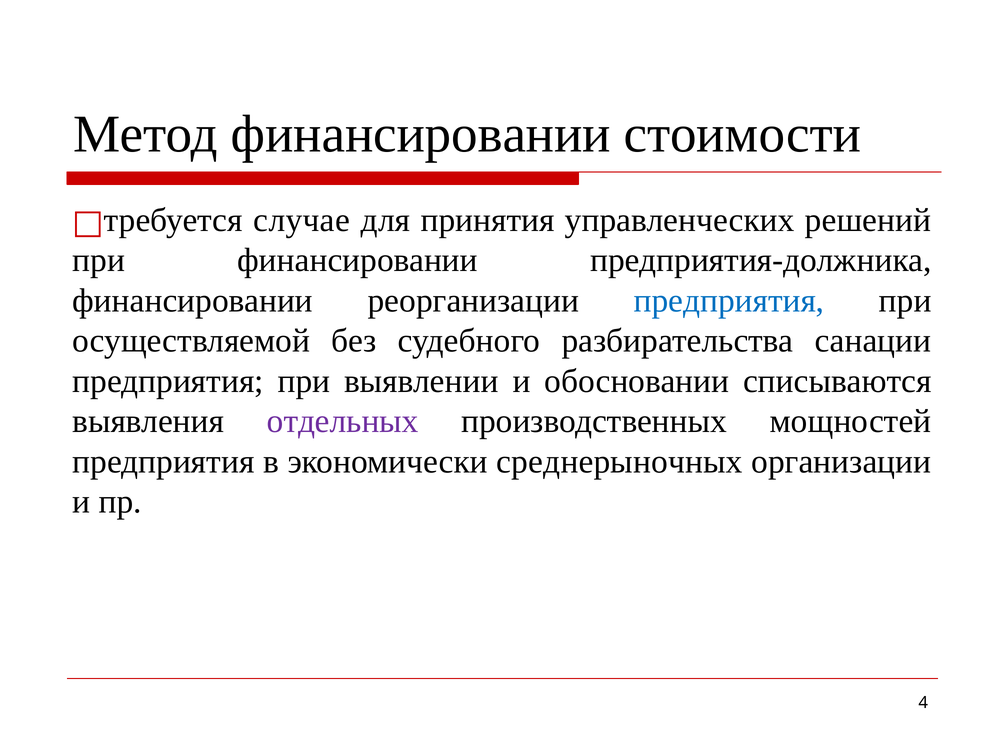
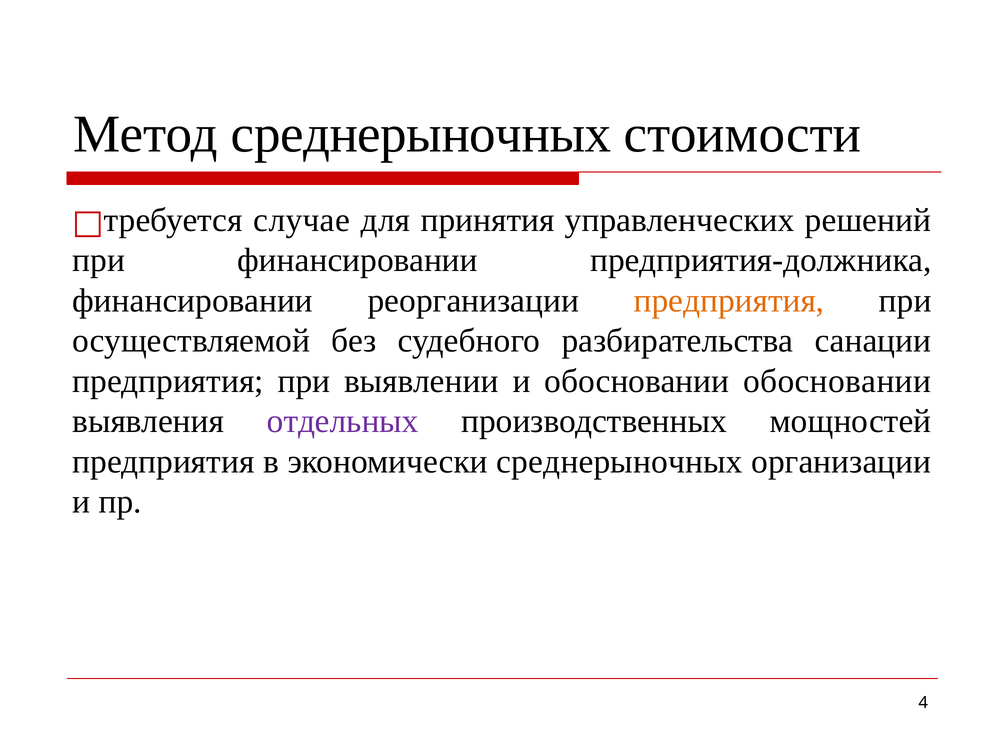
Метод финансировании: финансировании -> среднерыночных (421, 134)
предприятия colour: blue -> orange (729, 300)
обосновании списываются: списываются -> обосновании (837, 381)
